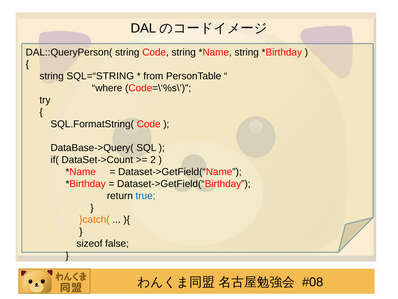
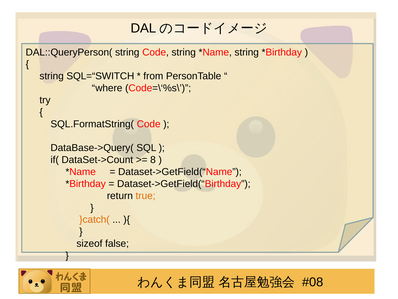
SQL=“STRING: SQL=“STRING -> SQL=“SWITCH (100, 76)
2: 2 -> 8 (153, 160)
true colour: blue -> orange (146, 195)
